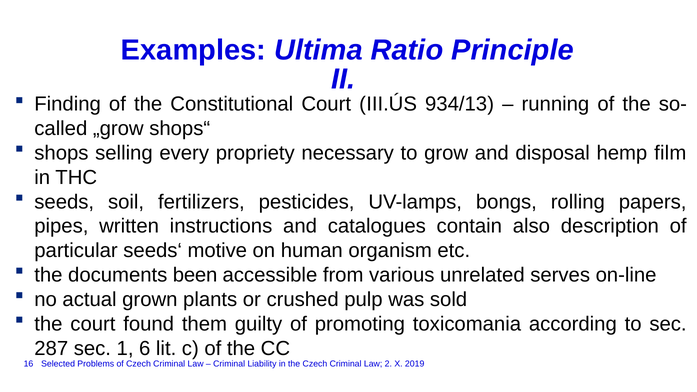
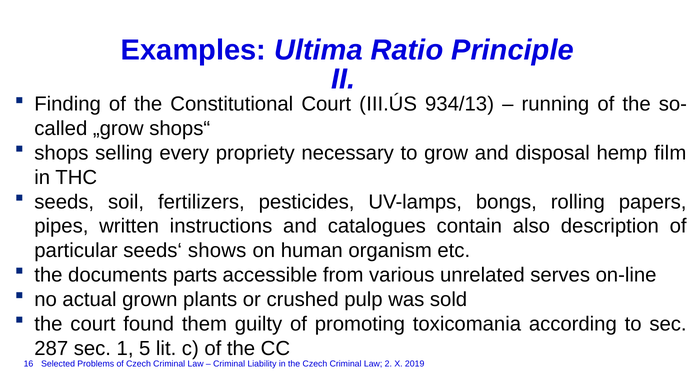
motive: motive -> shows (217, 251)
been: been -> parts (195, 275)
6: 6 -> 5 (145, 348)
